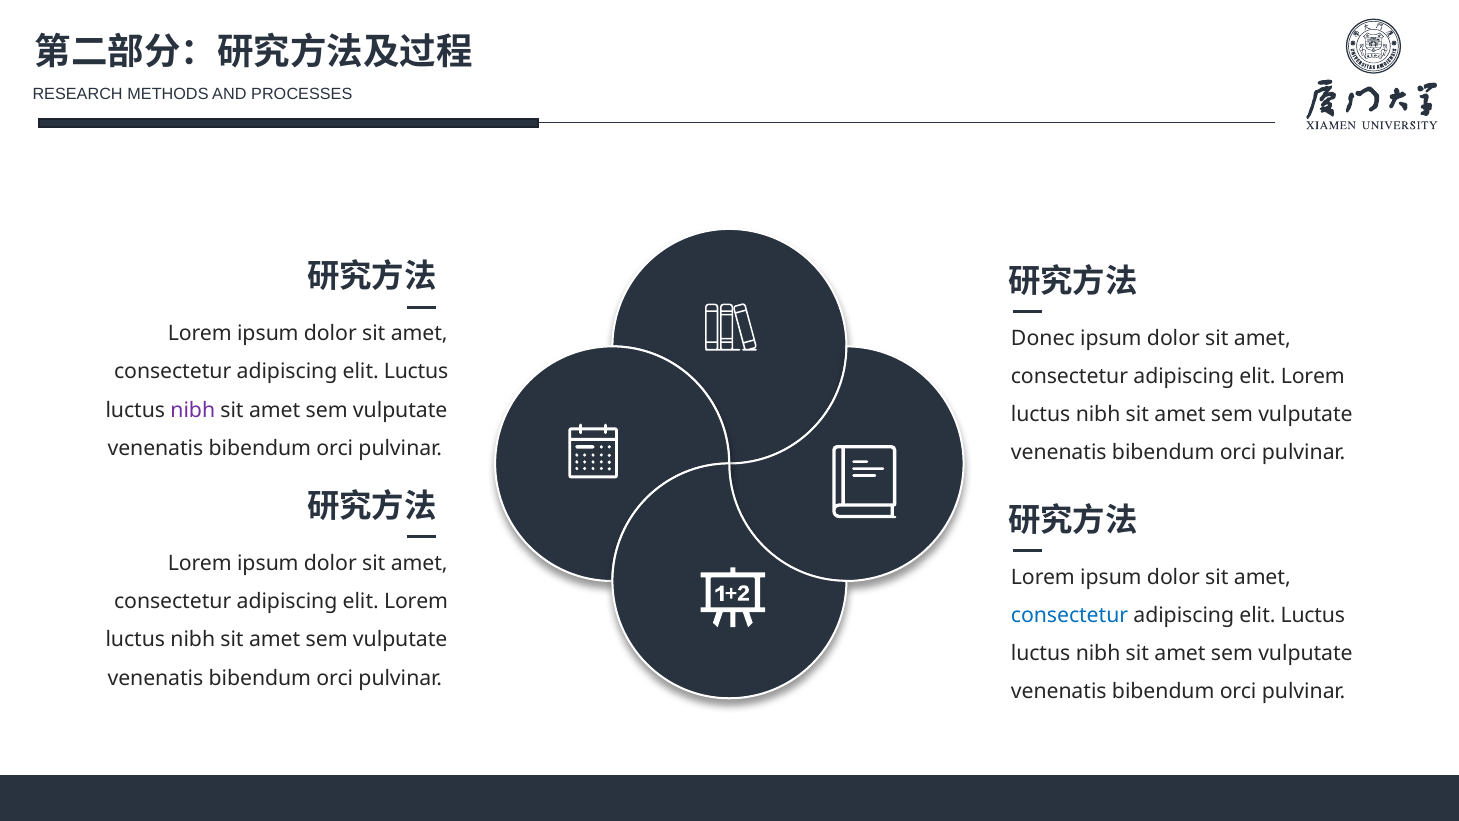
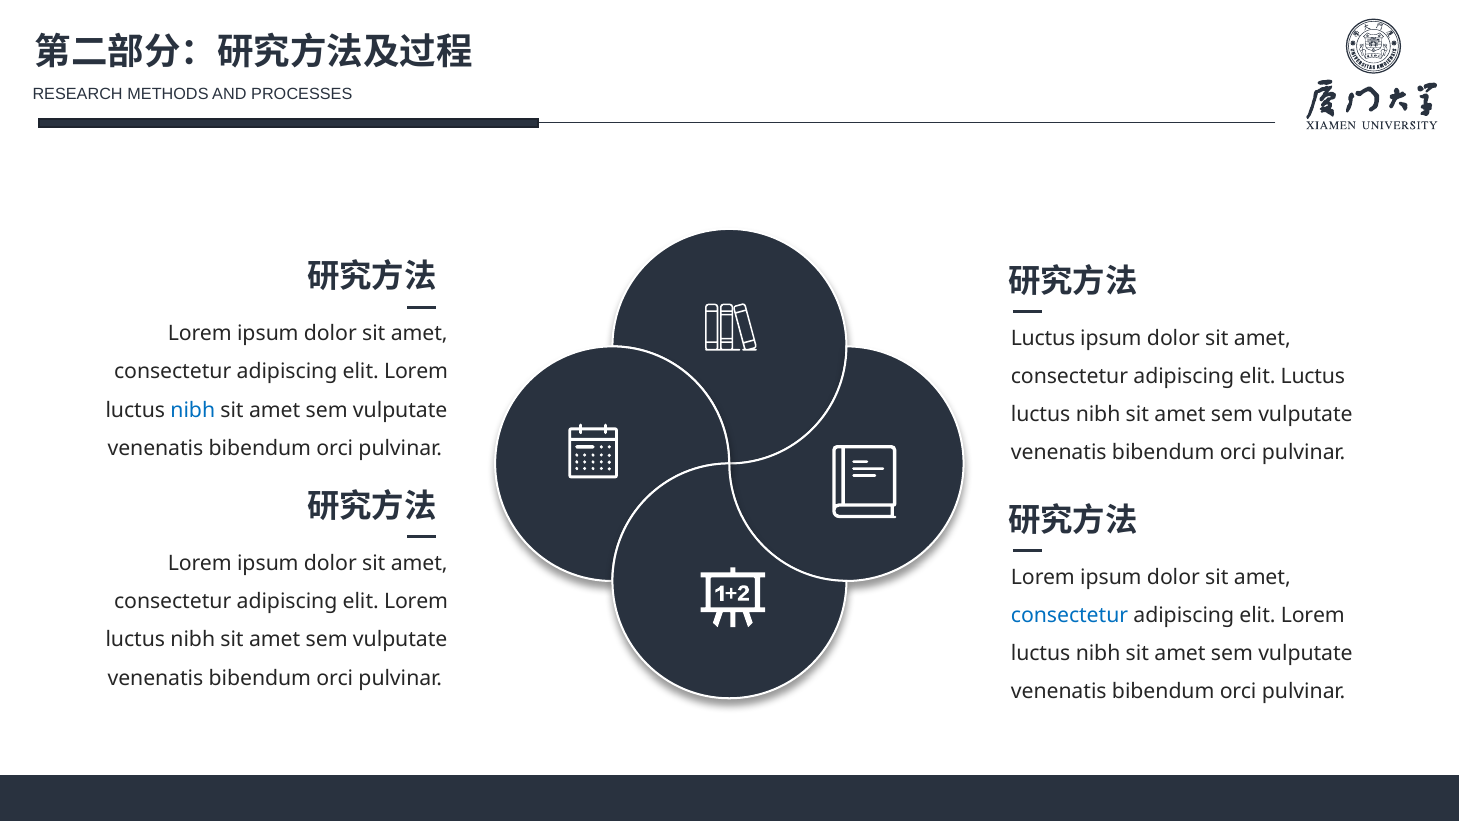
Donec: Donec -> Luctus (1043, 338)
Luctus: Luctus -> Lorem (416, 372)
Lorem: Lorem -> Luctus (1313, 376)
nibh colour: purple -> blue (193, 410)
Luctus: Luctus -> Lorem (1313, 615)
